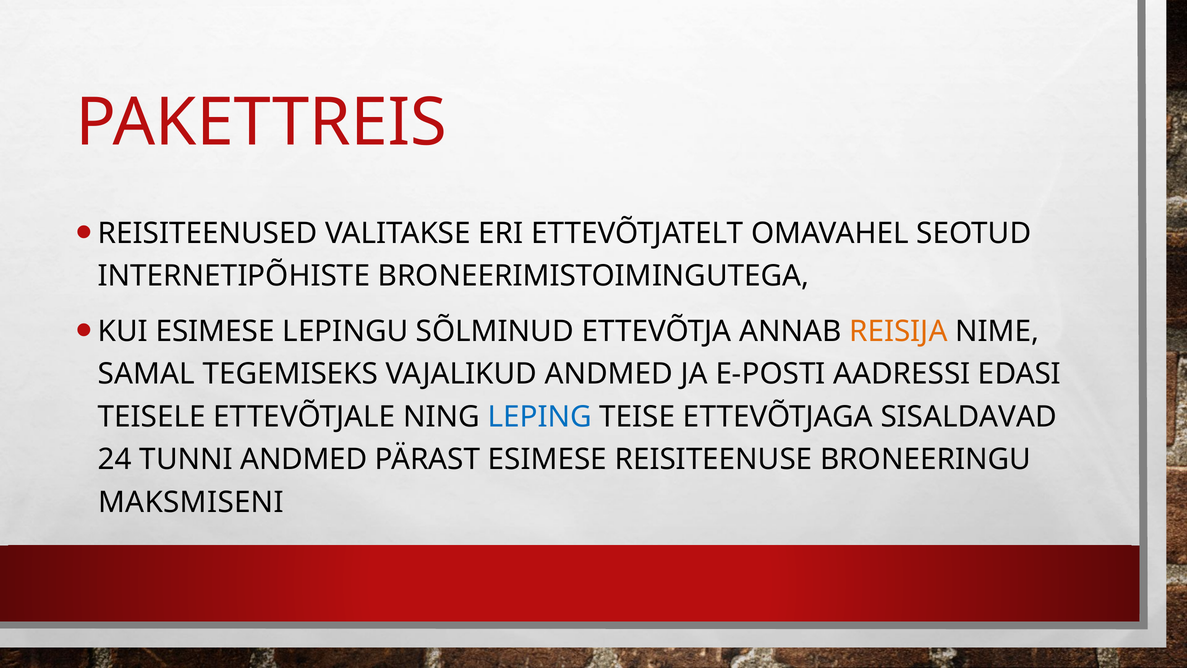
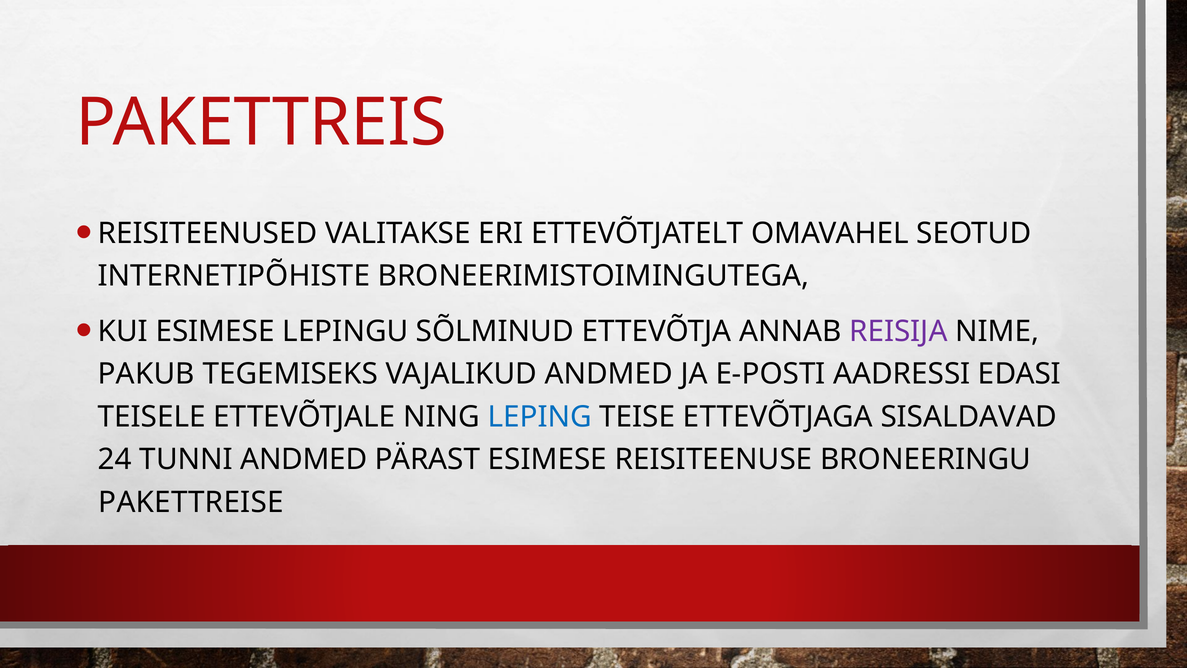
REISIJA colour: orange -> purple (898, 331)
SAMAL: SAMAL -> PAKUB (146, 374)
MAKSMISENI: MAKSMISENI -> PAKETTREISE (191, 502)
